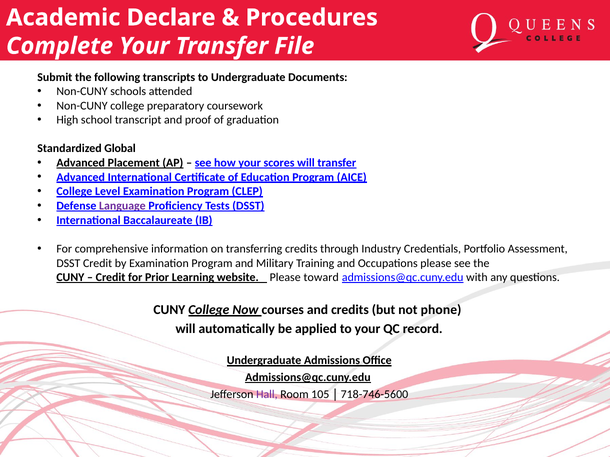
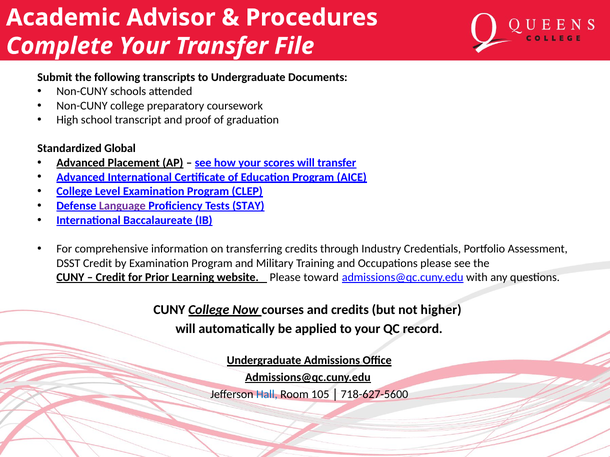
Declare: Declare -> Advisor (171, 18)
Tests DSST: DSST -> STAY (248, 206)
phone: phone -> higher (441, 310)
Hall colour: purple -> blue (267, 395)
718-746-5600: 718-746-5600 -> 718-627-5600 (374, 395)
